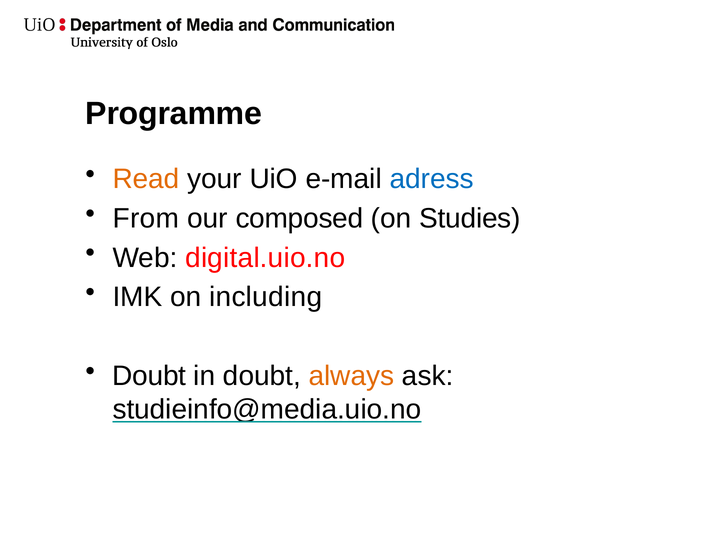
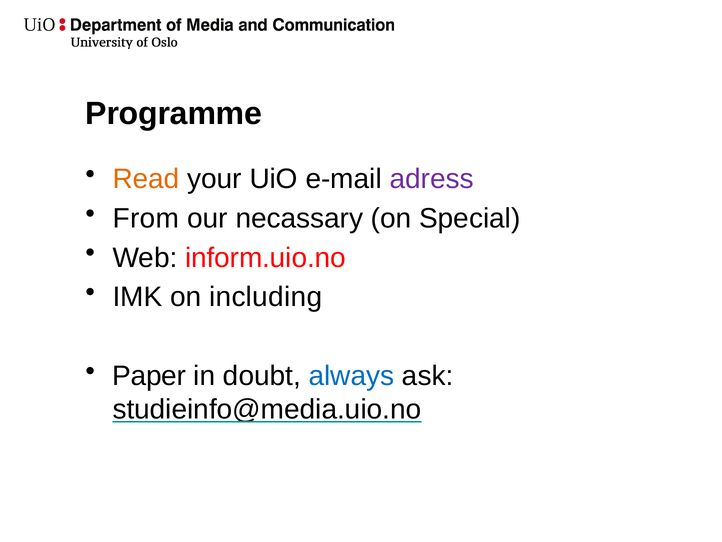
adress colour: blue -> purple (432, 179)
composed: composed -> necassary (299, 218)
Studies: Studies -> Special (470, 218)
digital.uio.no: digital.uio.no -> inform.uio.no (265, 258)
Doubt: Doubt -> Paper (149, 376)
always colour: orange -> blue (352, 376)
